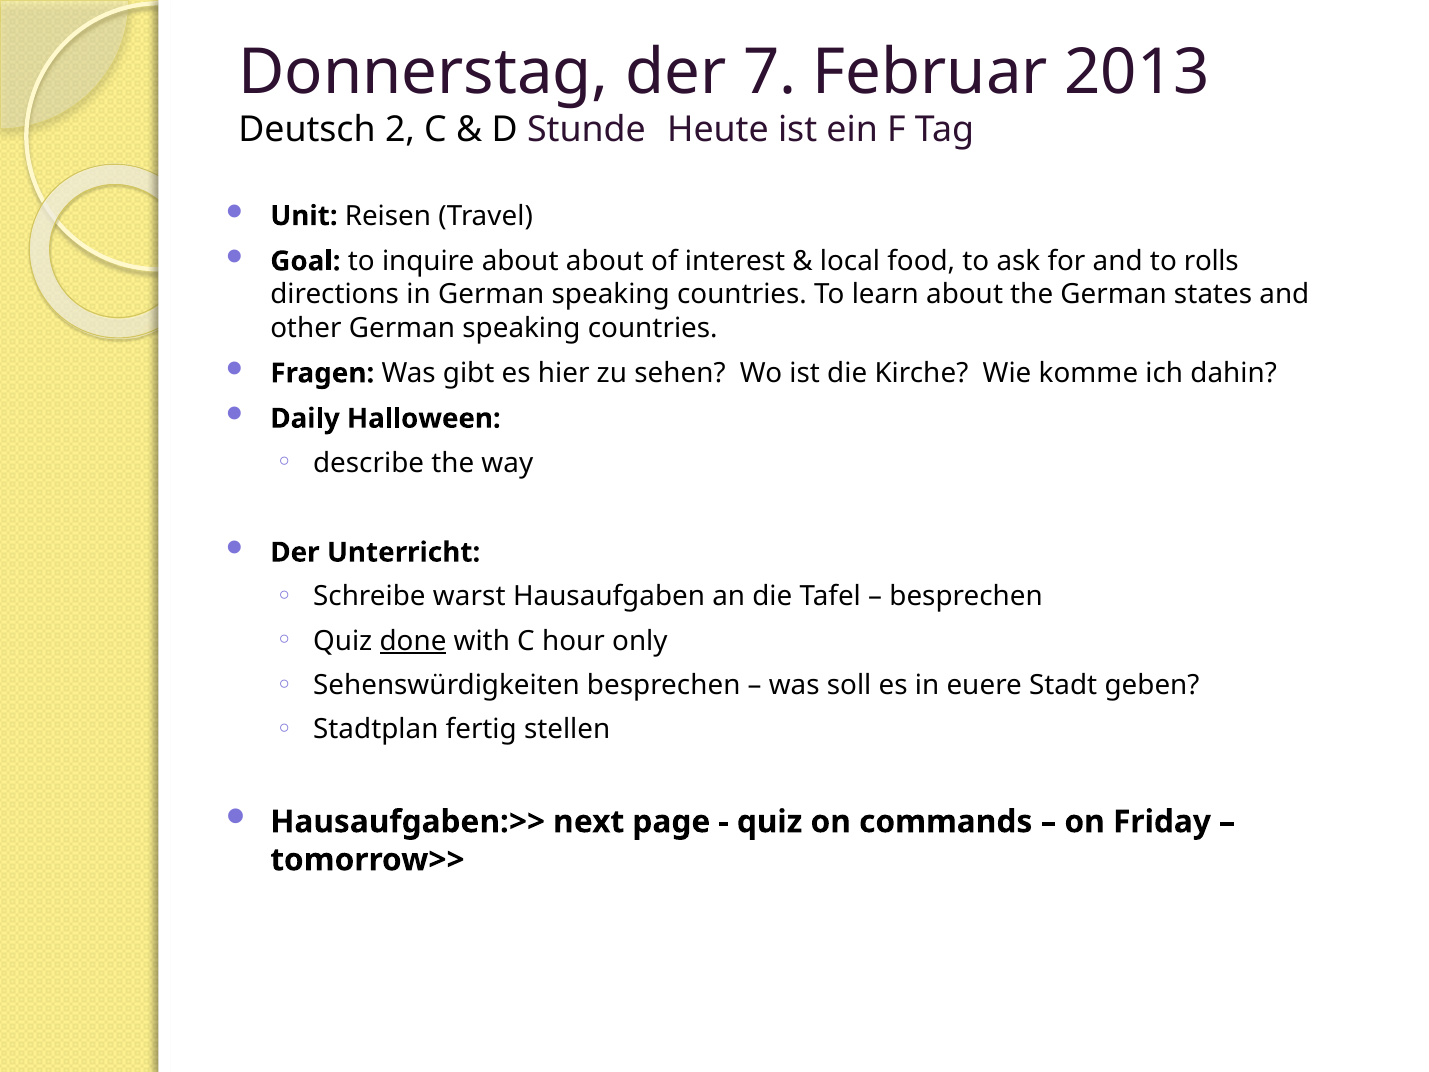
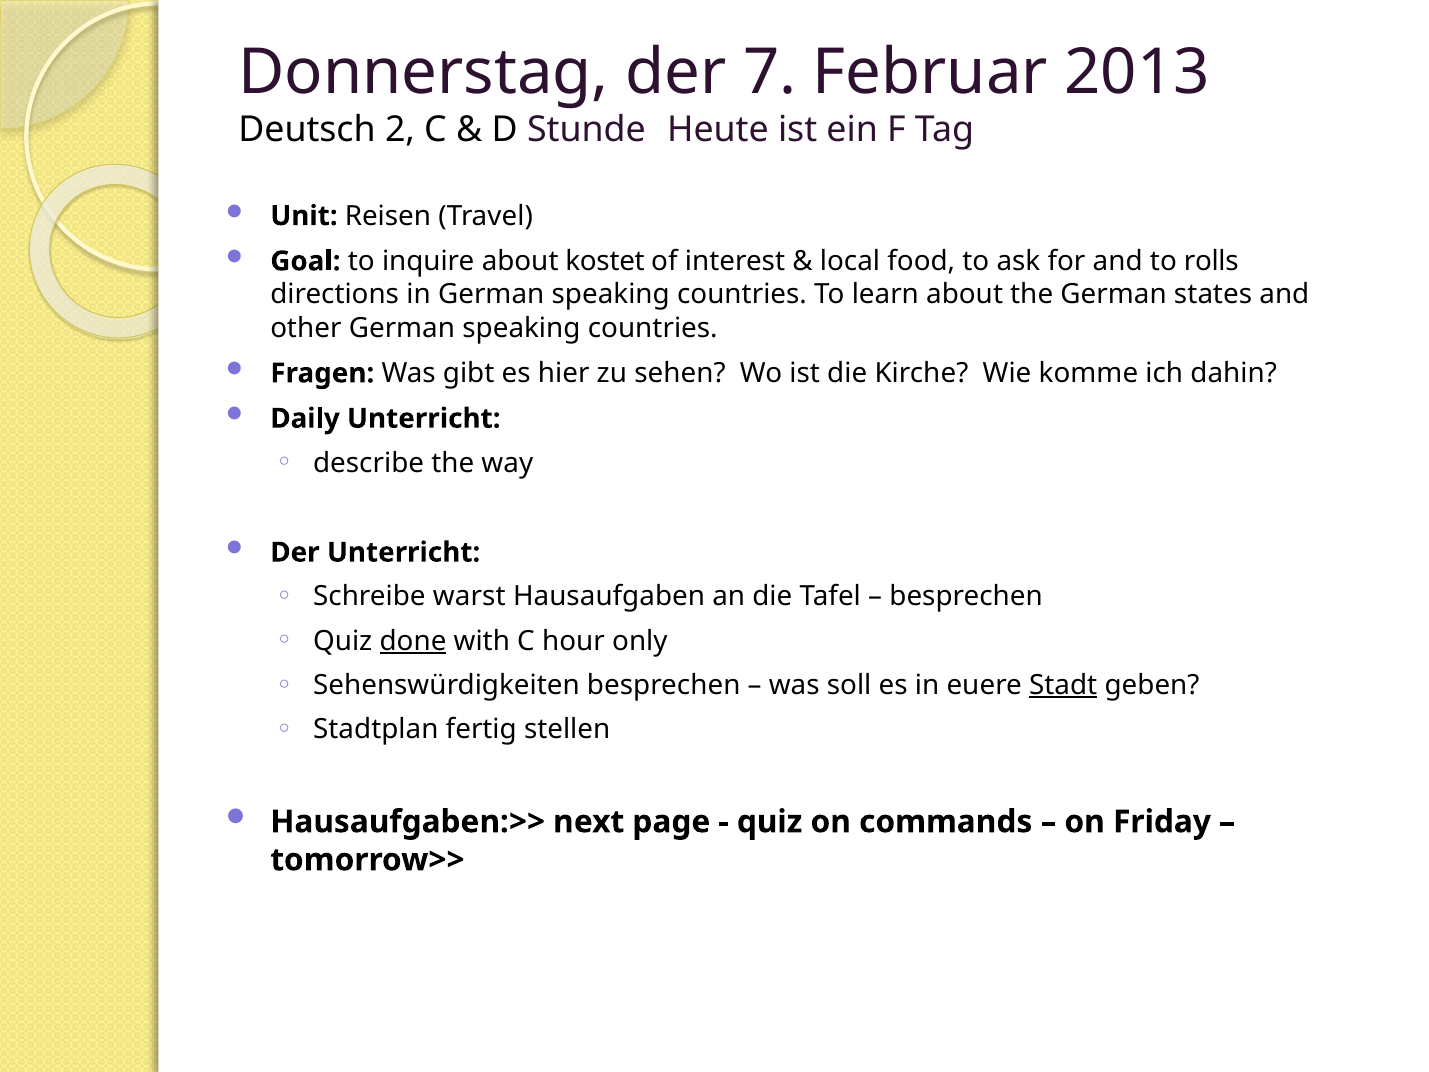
about about: about -> kostet (605, 261)
Daily Halloween: Halloween -> Unterricht (424, 418)
Stadt underline: none -> present (1063, 685)
